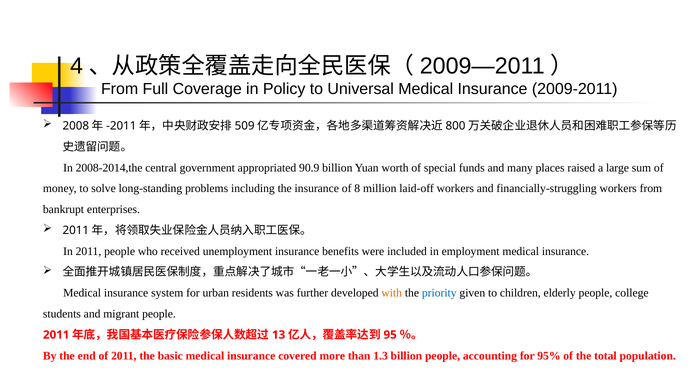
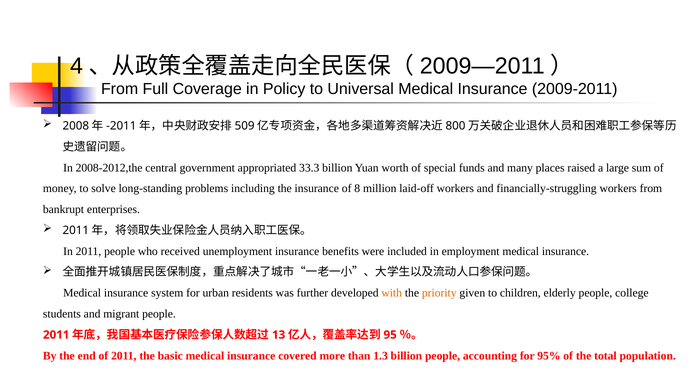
2008-2014,the: 2008-2014,the -> 2008-2012,the (109, 168)
90.9: 90.9 -> 33.3 (309, 168)
priority colour: blue -> orange (439, 293)
